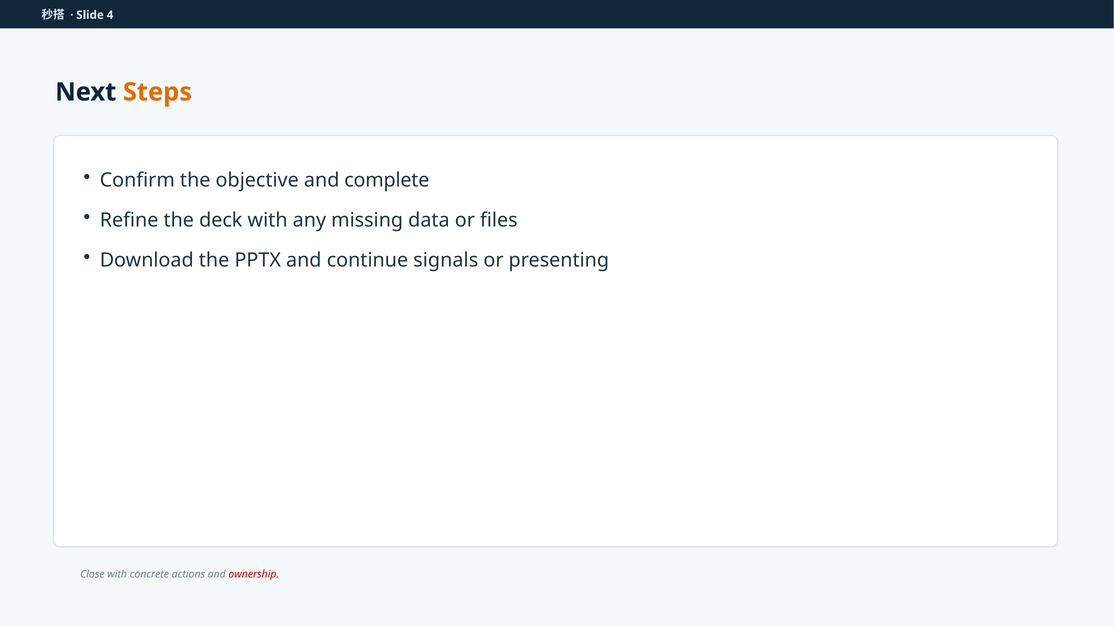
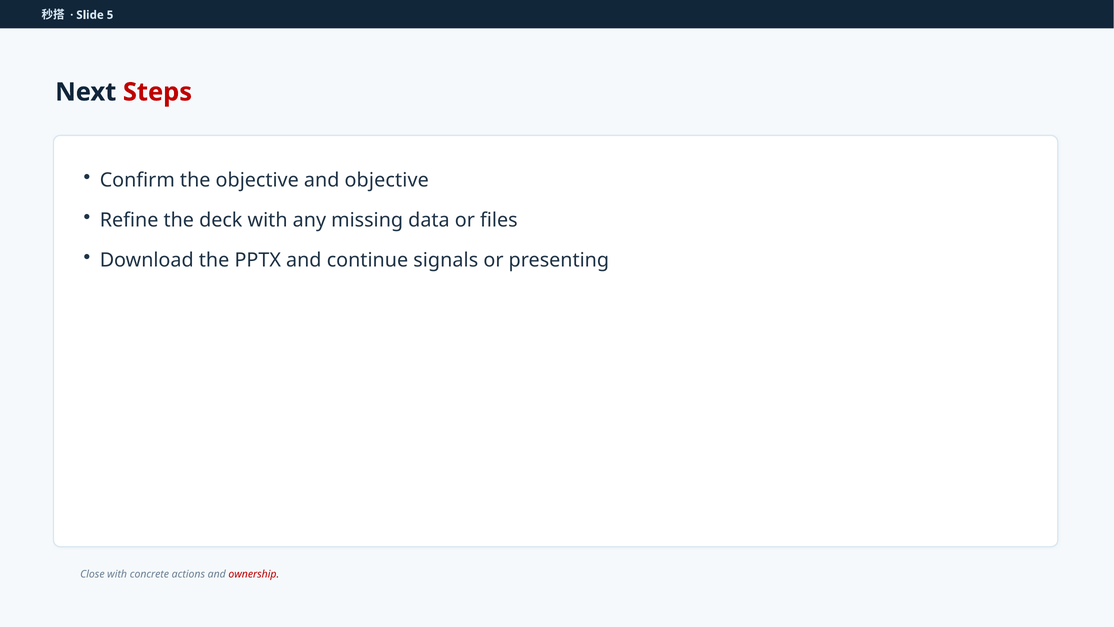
4: 4 -> 5 (110, 15)
Steps colour: orange -> red (157, 92)
and complete: complete -> objective (387, 180)
